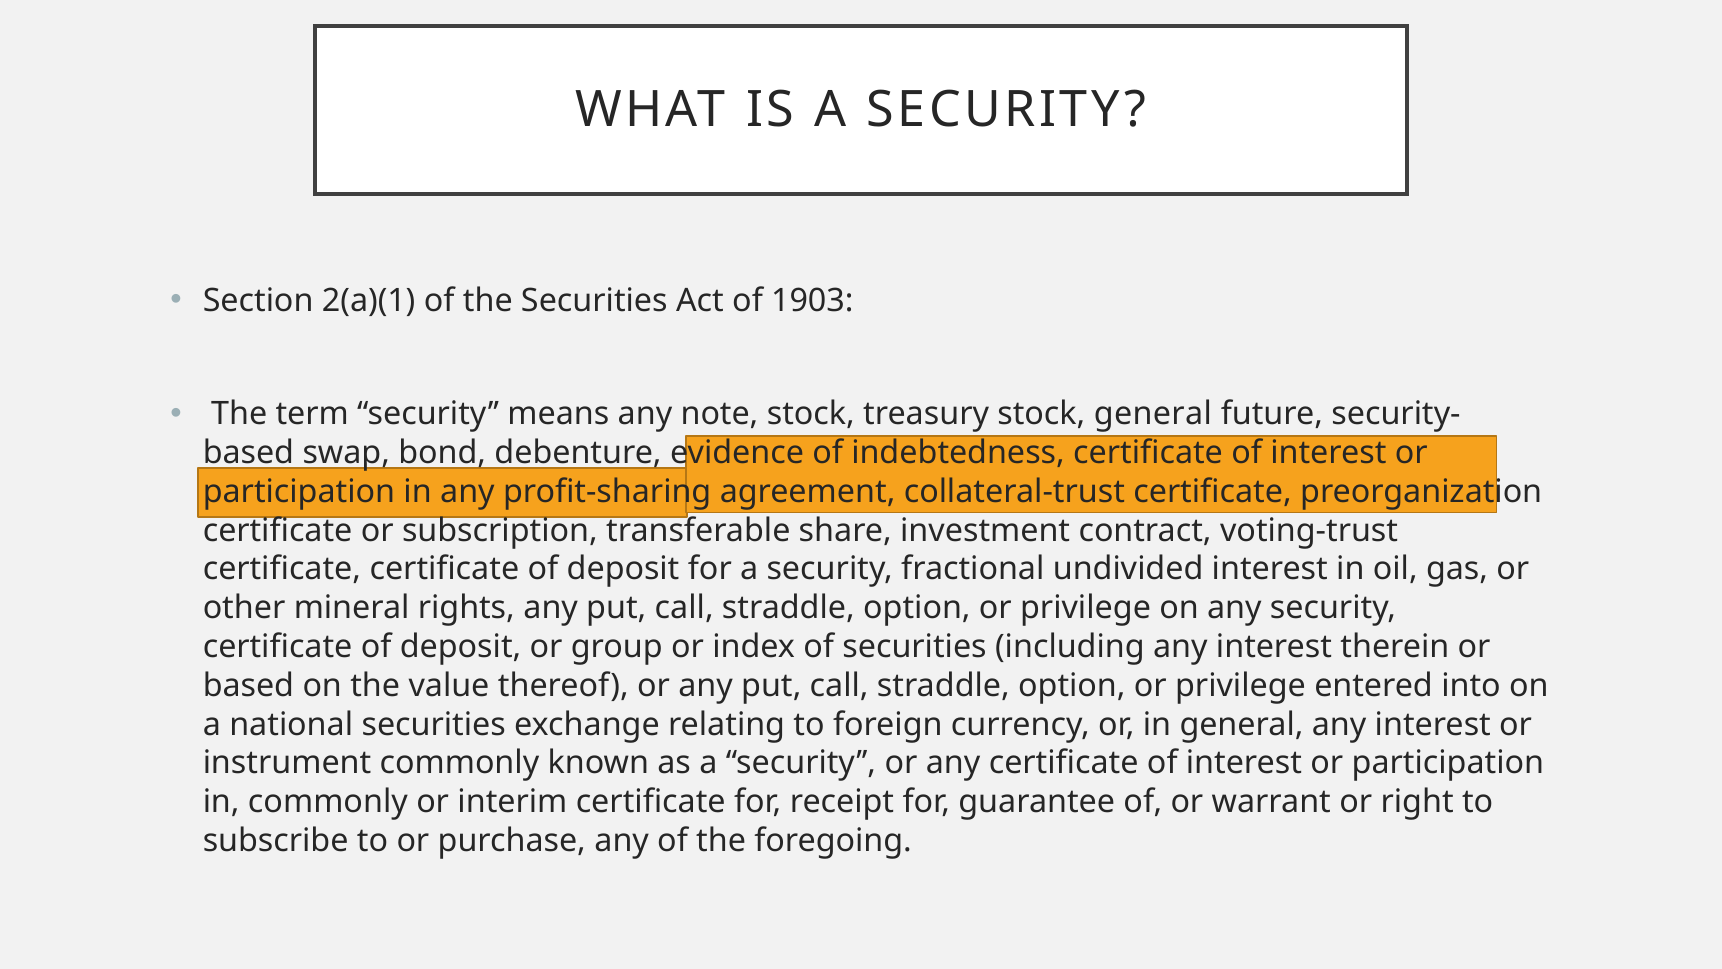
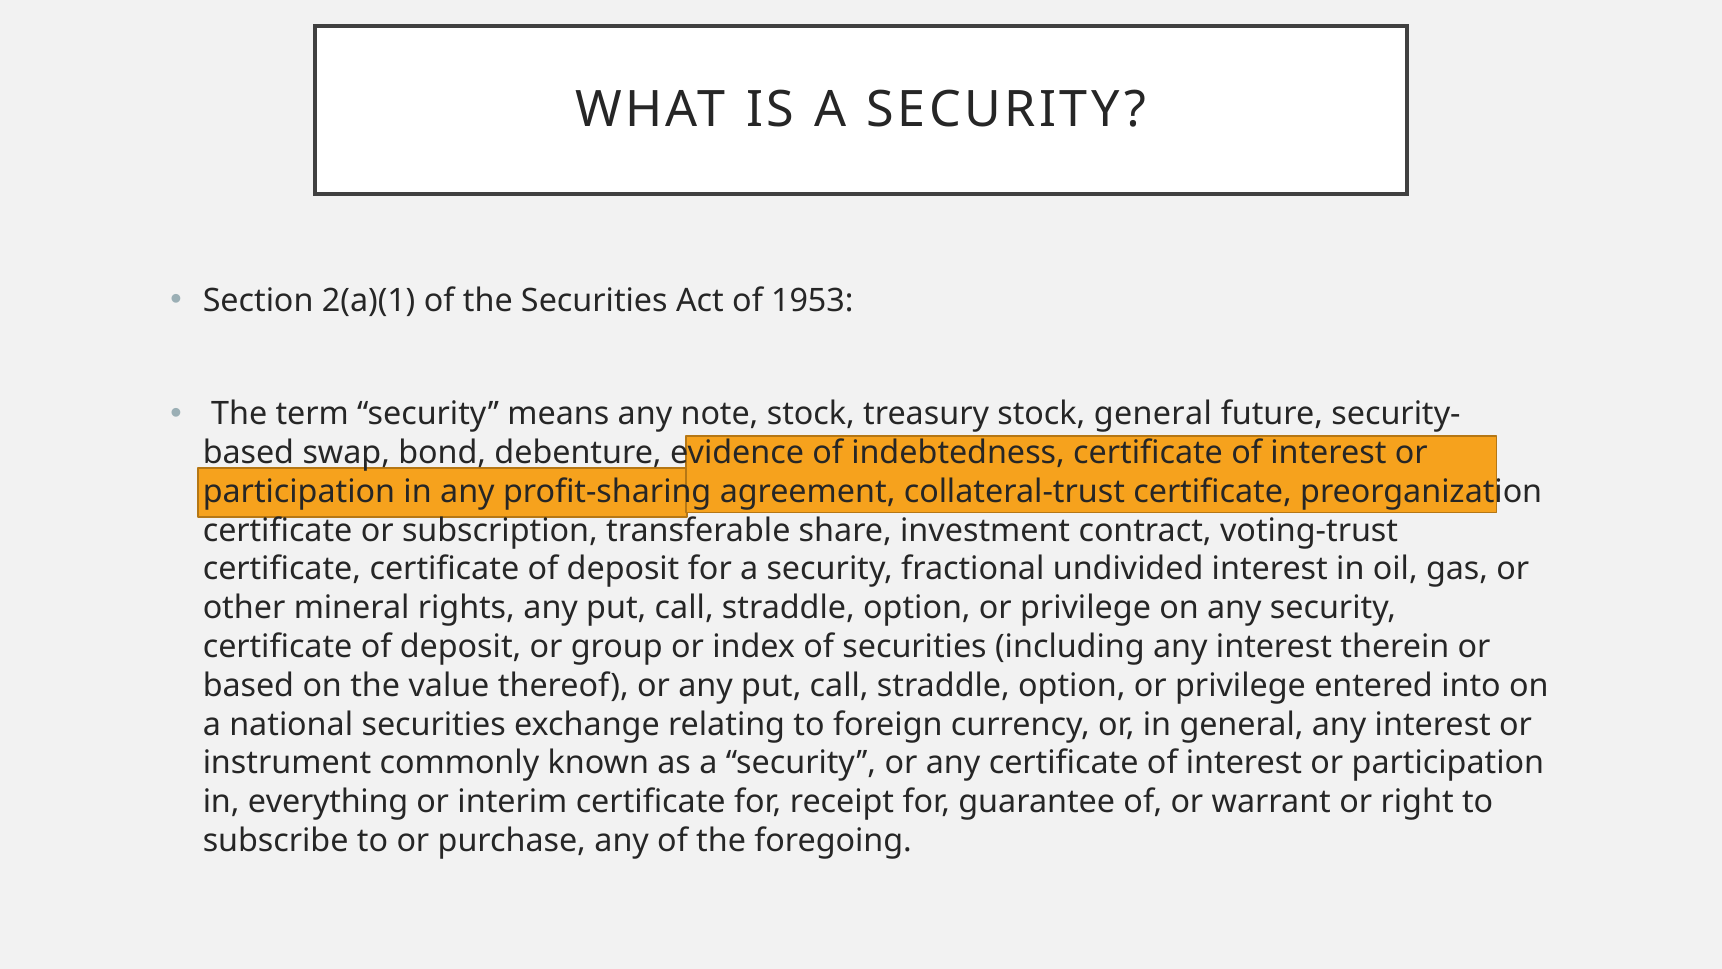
1903: 1903 -> 1953 (812, 301)
in commonly: commonly -> everything (328, 802)
